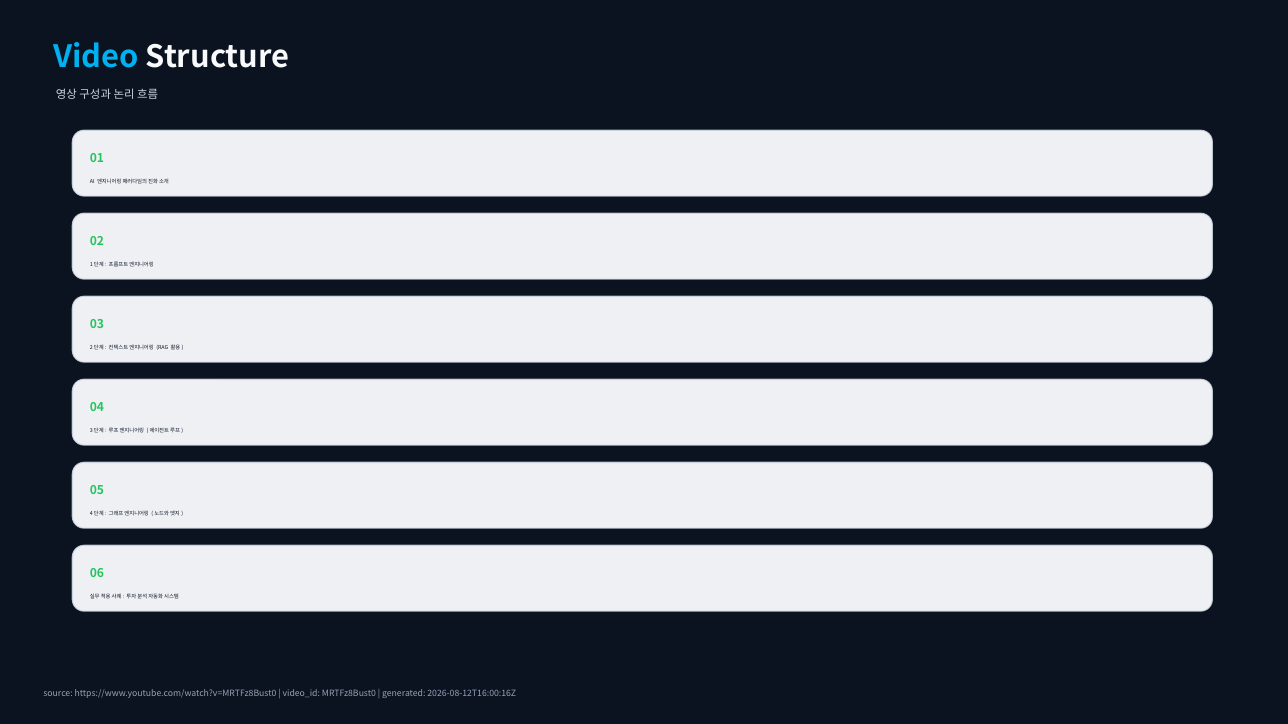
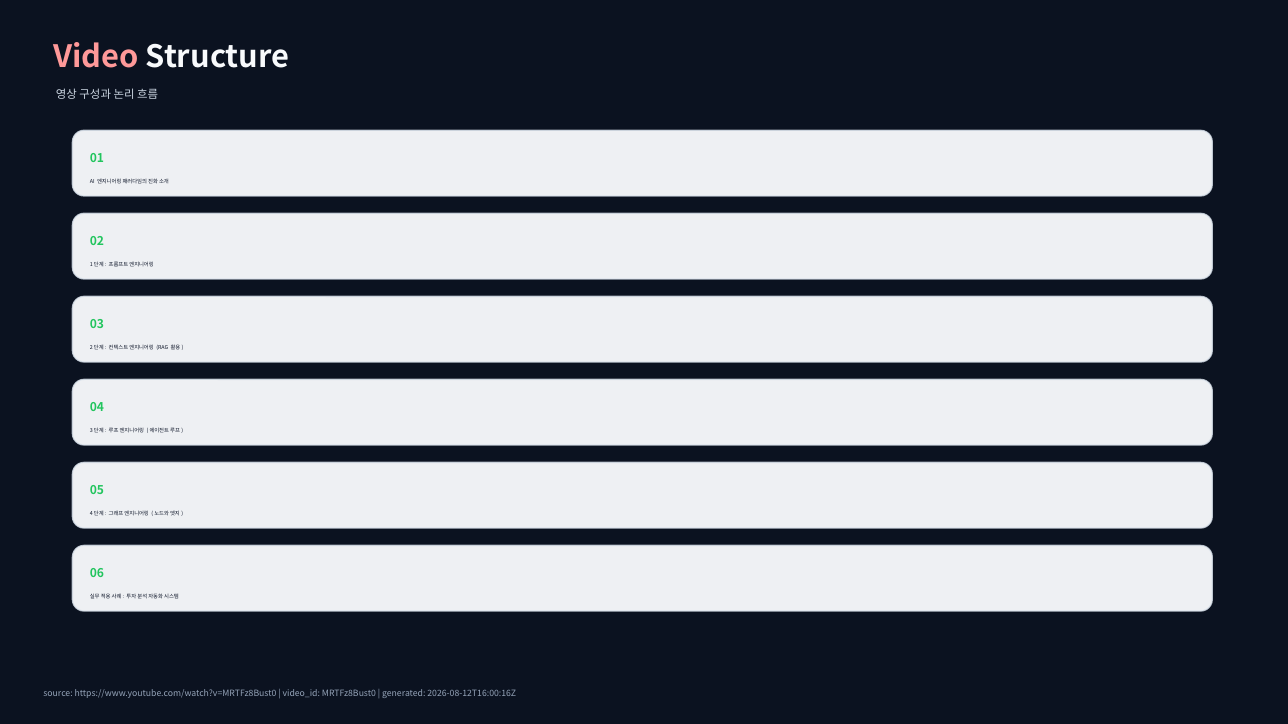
Video colour: light blue -> pink (96, 58)
